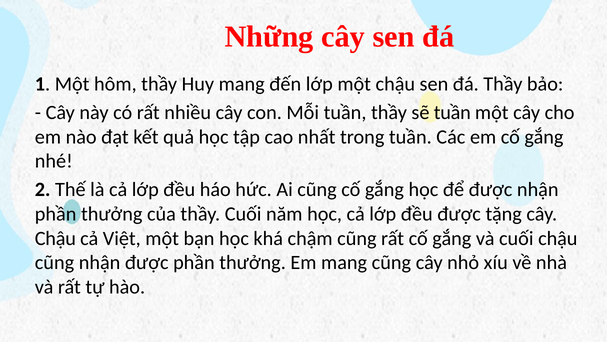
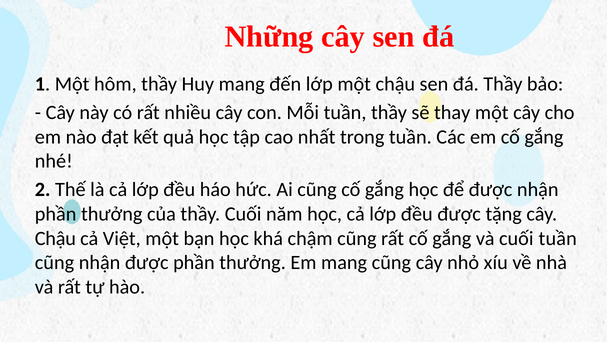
sẽ tuần: tuần -> thay (452, 112)
cuối chậu: chậu -> tuần (558, 238)
